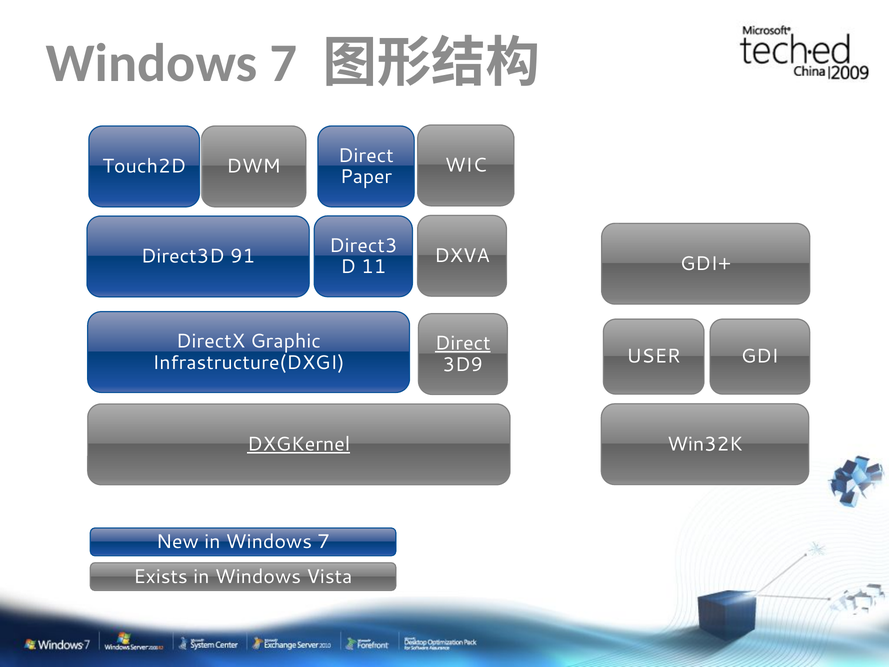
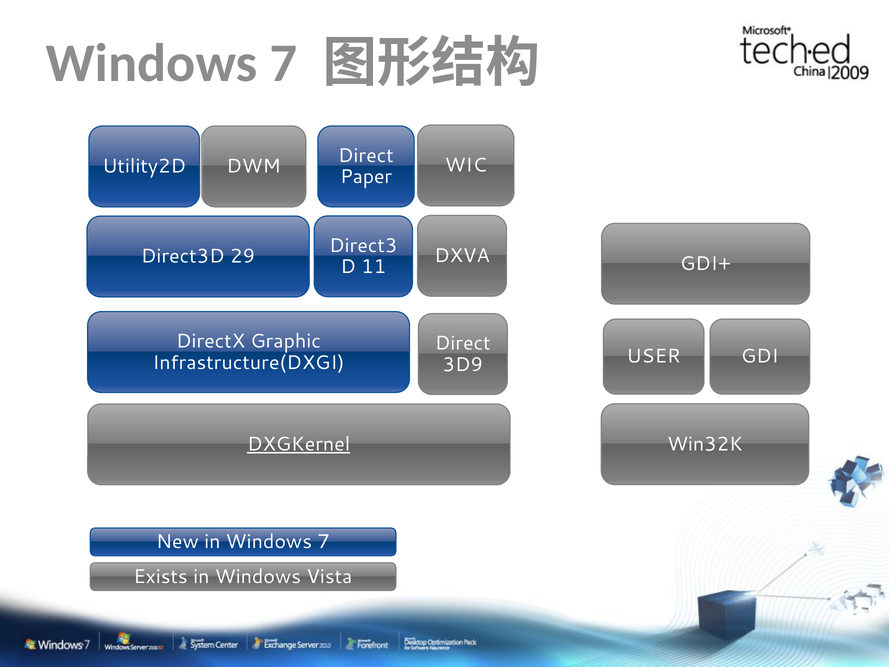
Touch2D: Touch2D -> Utility2D (144, 166)
91: 91 -> 29 (243, 256)
Direct underline: present -> none (463, 343)
